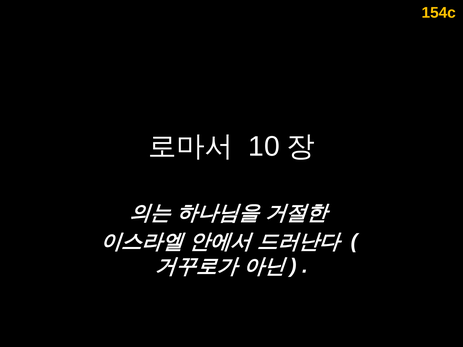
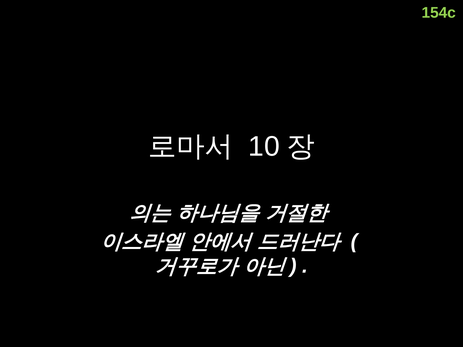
154c colour: yellow -> light green (439, 13)
